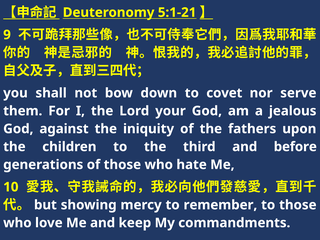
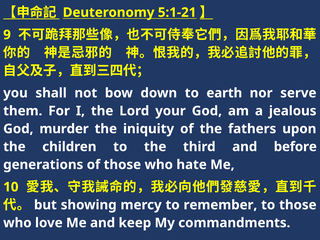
covet: covet -> earth (224, 93)
against: against -> murder (64, 129)
